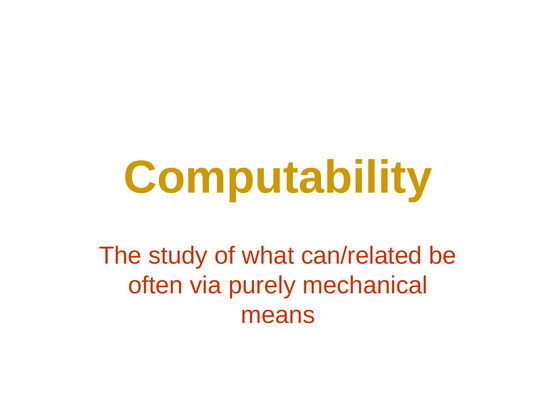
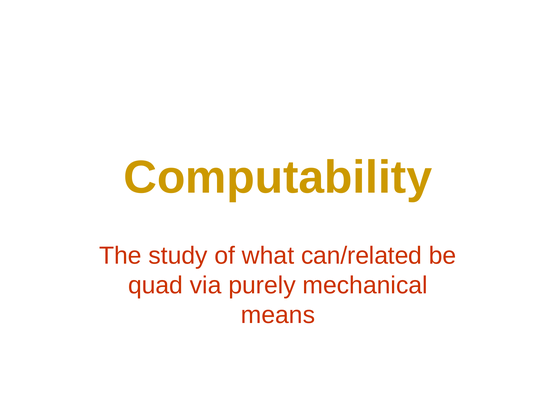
often: often -> quad (156, 285)
